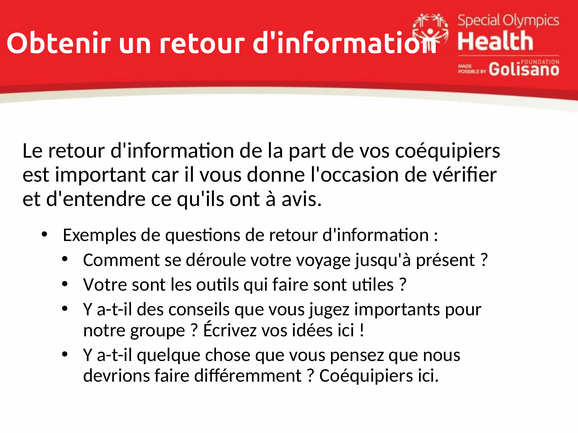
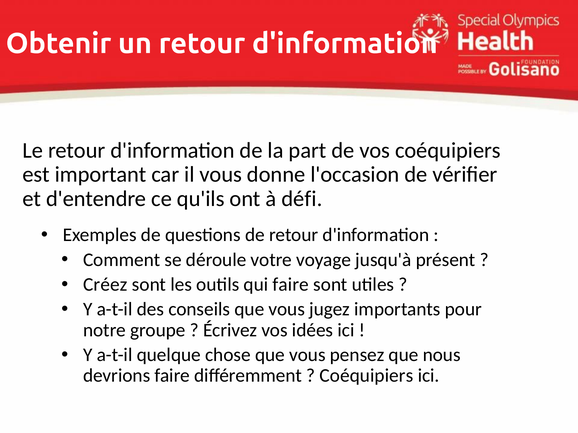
avis: avis -> défi (302, 199)
Votre: Votre -> Créez (105, 285)
